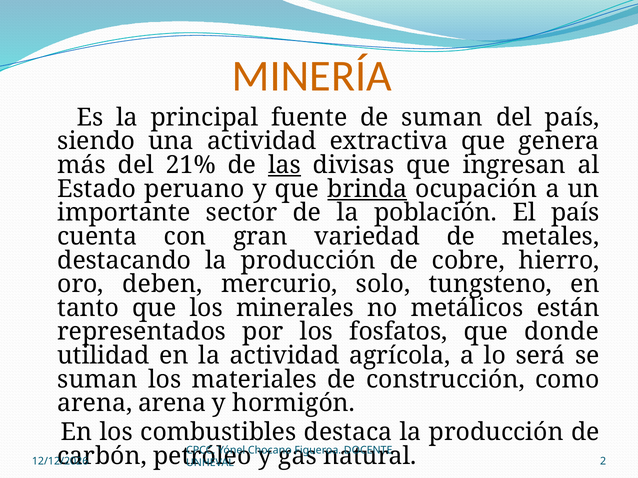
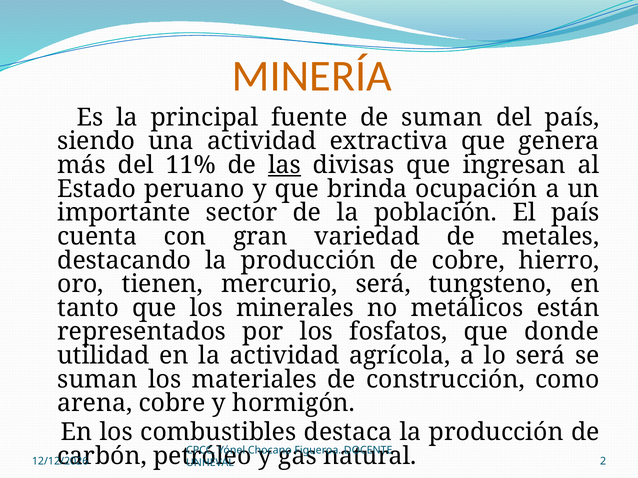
21%: 21% -> 11% (191, 165)
brinda underline: present -> none (367, 189)
deben: deben -> tienen (162, 284)
mercurio solo: solo -> será (383, 284)
arena arena: arena -> cobre (172, 404)
